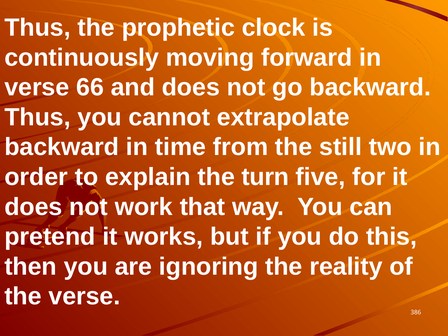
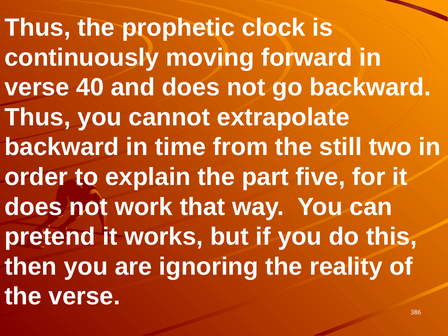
66: 66 -> 40 (90, 87)
turn: turn -> part (265, 177)
